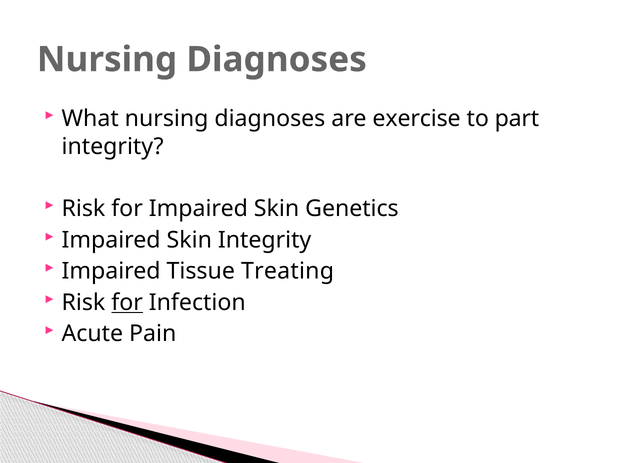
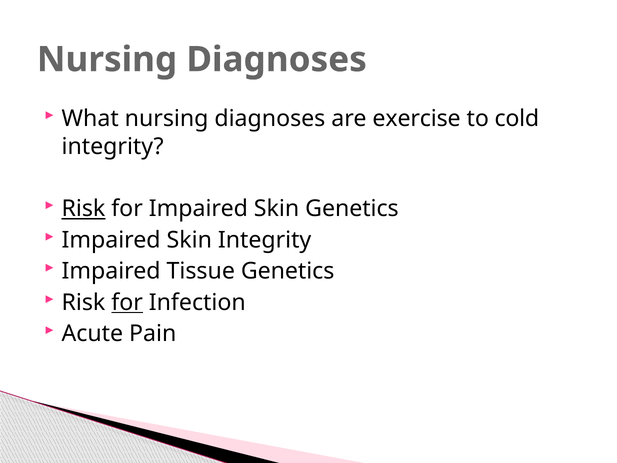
part: part -> cold (517, 119)
Risk underline: none -> present (83, 209)
Tissue Treating: Treating -> Genetics (288, 271)
